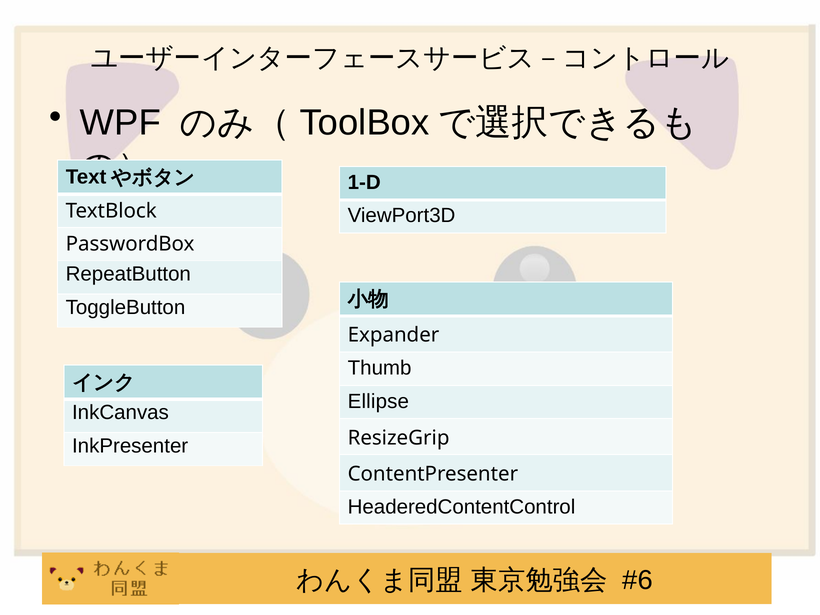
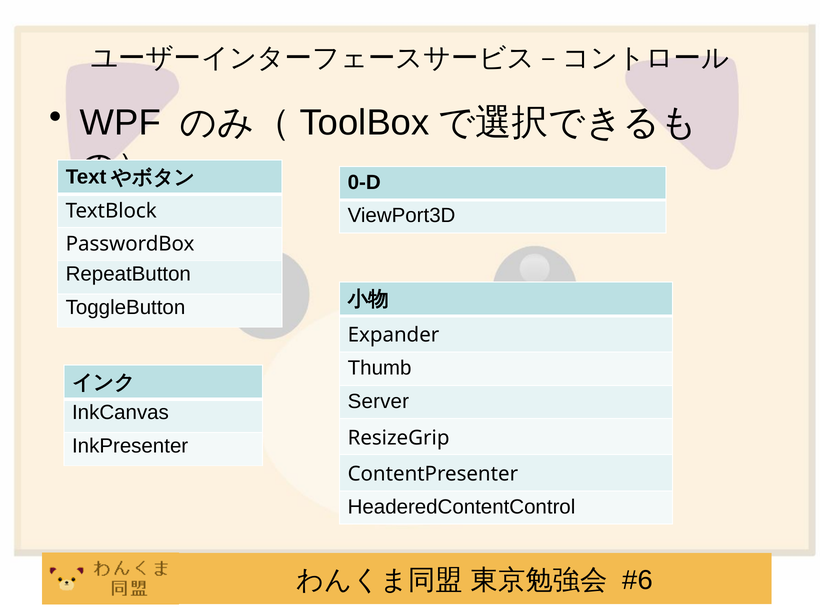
1-D: 1-D -> 0-D (364, 182)
Ellipse: Ellipse -> Server (378, 401)
